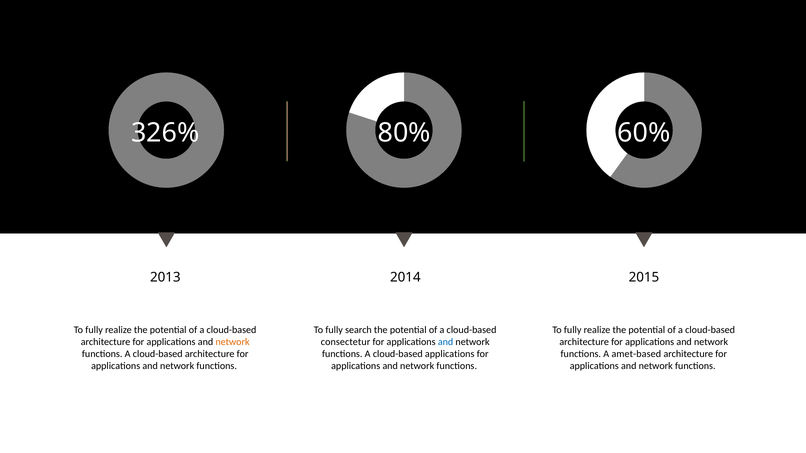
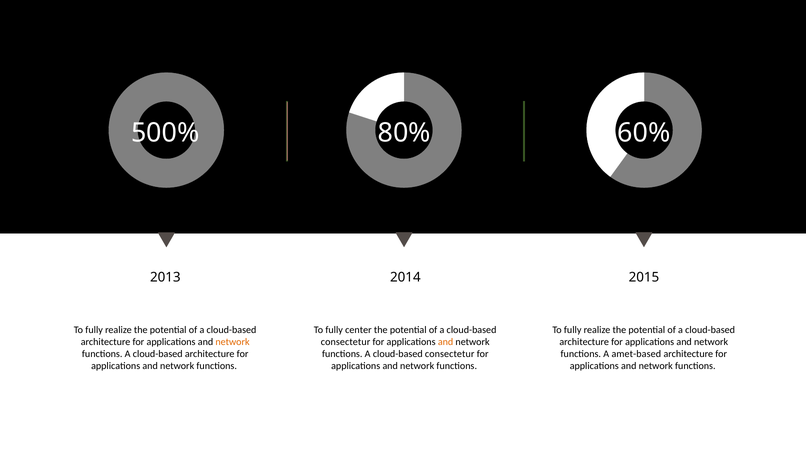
326%: 326% -> 500% (165, 133)
search: search -> center (358, 330)
and colour: blue -> orange (446, 342)
functions A cloud-based applications: applications -> consectetur (450, 354)
